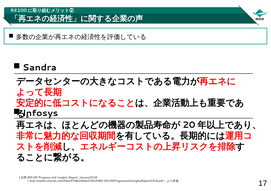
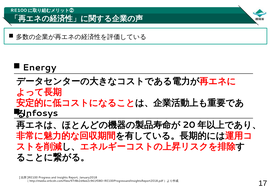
Sandra: Sandra -> Energy (40, 68)
